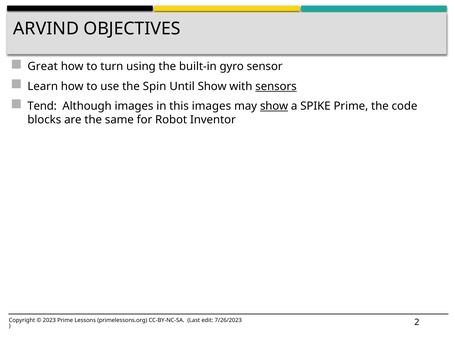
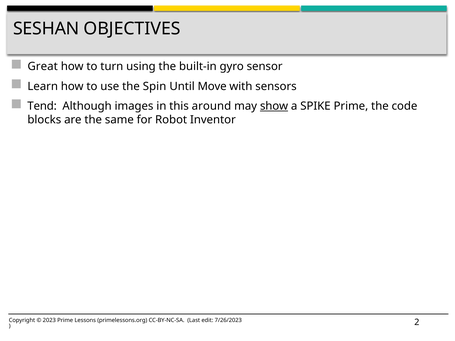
ARVIND: ARVIND -> SESHAN (46, 29)
Until Show: Show -> Move (212, 86)
sensors underline: present -> none (276, 86)
this images: images -> around (211, 106)
